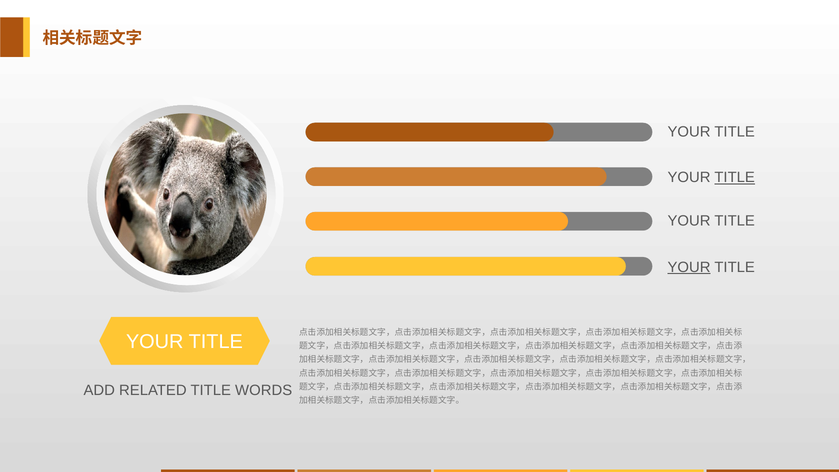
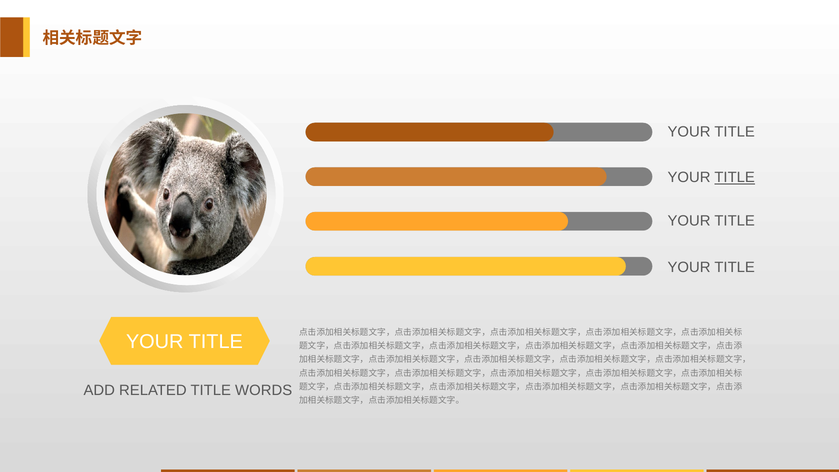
YOUR underline: present -> none (689, 267)
